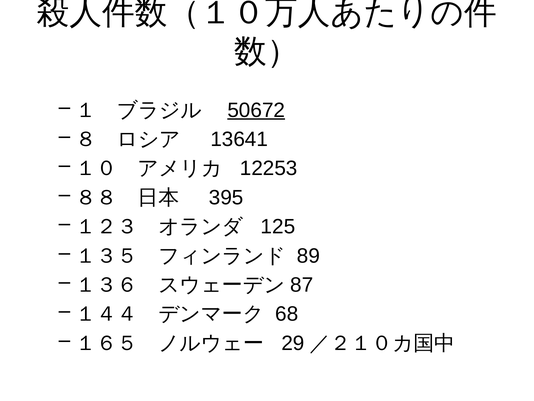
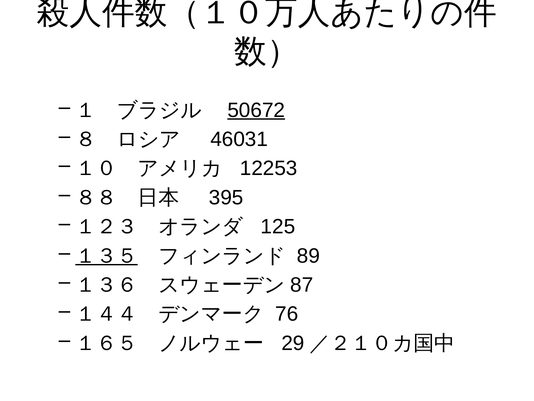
13641: 13641 -> 46031 (239, 139)
１３５ underline: none -> present (107, 256)
68: 68 -> 76 (287, 314)
